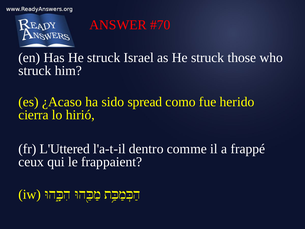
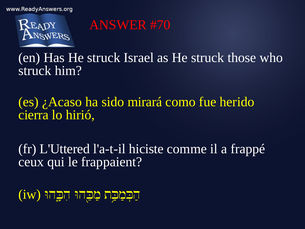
spread: spread -> mirará (145, 102)
dentro: dentro -> hiciste (146, 149)
